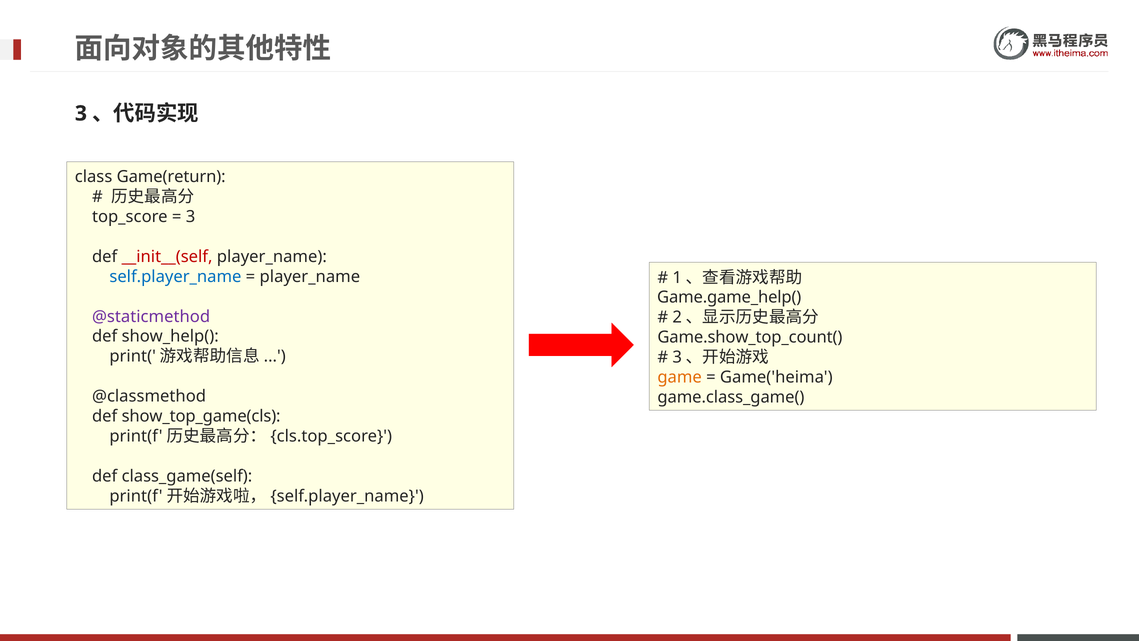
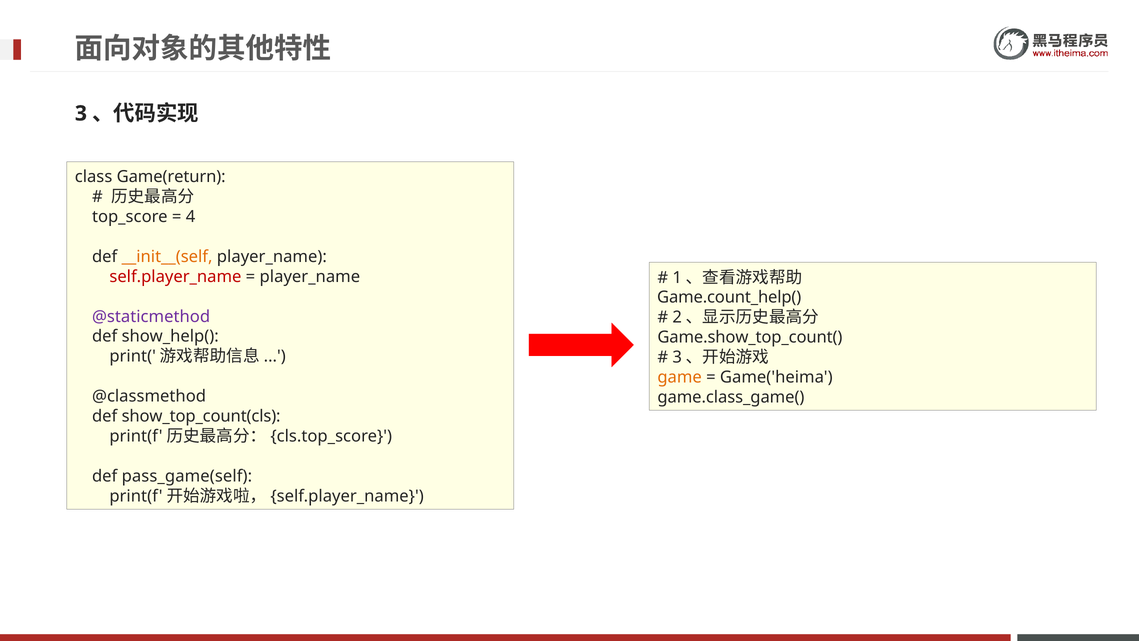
3: 3 -> 4 (191, 217)
__init__(self colour: red -> orange (167, 257)
self.player_name colour: blue -> red (175, 276)
Game.game_help(: Game.game_help( -> Game.count_help( (729, 297)
show_top_game(cls: show_top_game(cls -> show_top_count(cls (201, 416)
class_game(self: class_game(self -> pass_game(self (187, 476)
